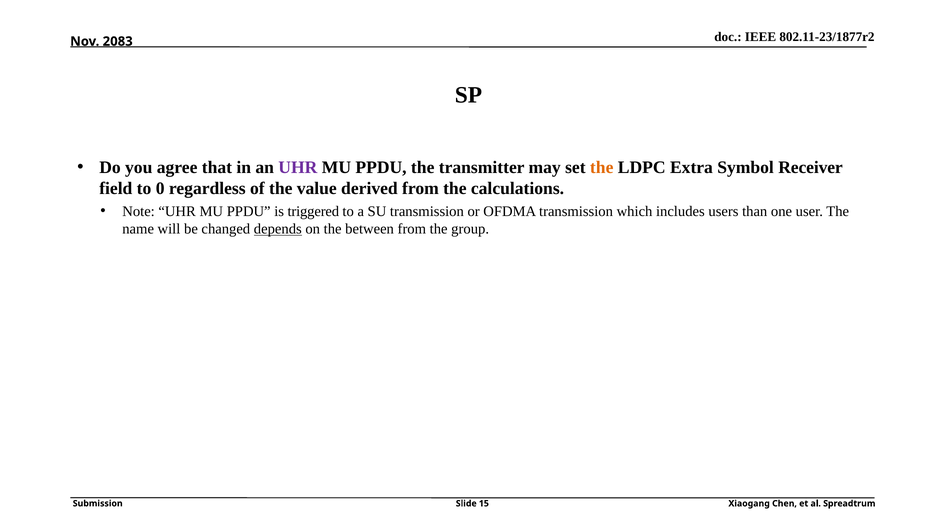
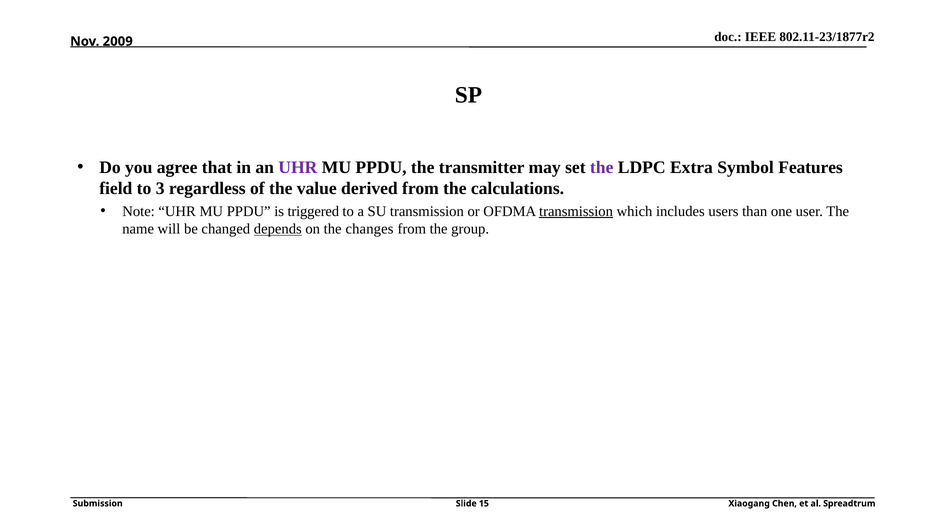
2083: 2083 -> 2009 (118, 41)
the colour: orange -> purple (602, 168)
Receiver: Receiver -> Features (811, 168)
0: 0 -> 3 (160, 189)
transmission underline: none -> present (576, 211)
between: between -> changes (370, 229)
